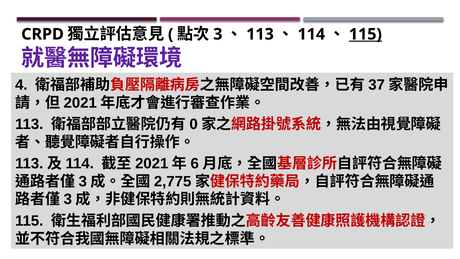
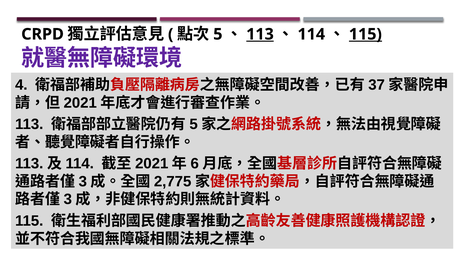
3: 3 -> 5 (218, 34)
113 underline: none -> present (260, 34)
0: 0 -> 5 (194, 124)
